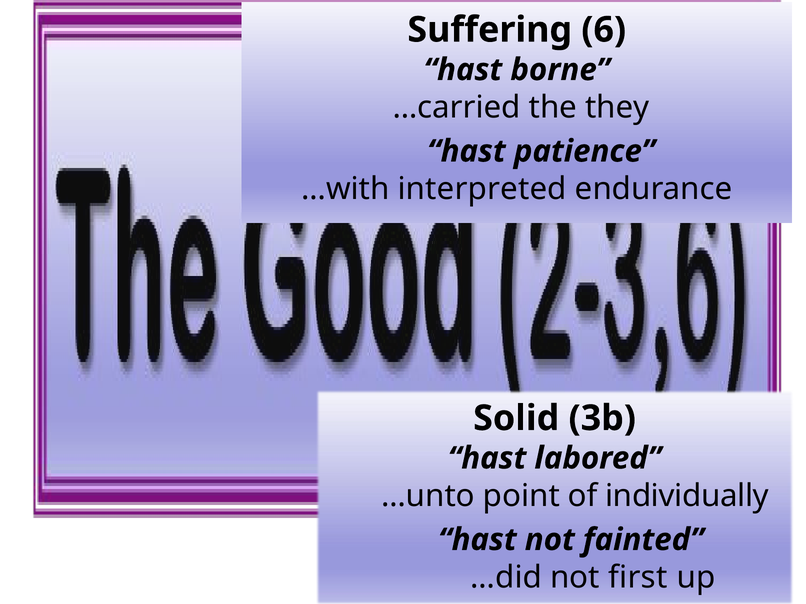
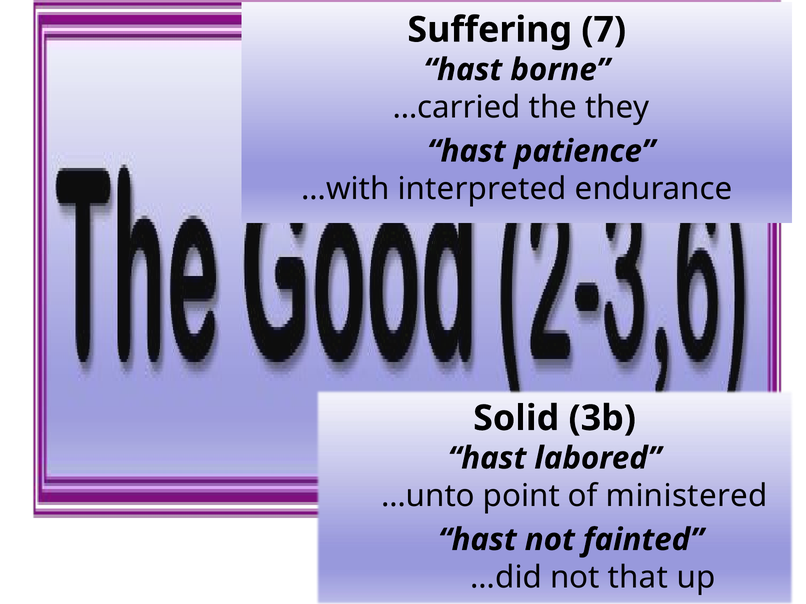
6: 6 -> 7 (604, 30)
individually: individually -> ministered (687, 496)
first: first -> that (638, 578)
